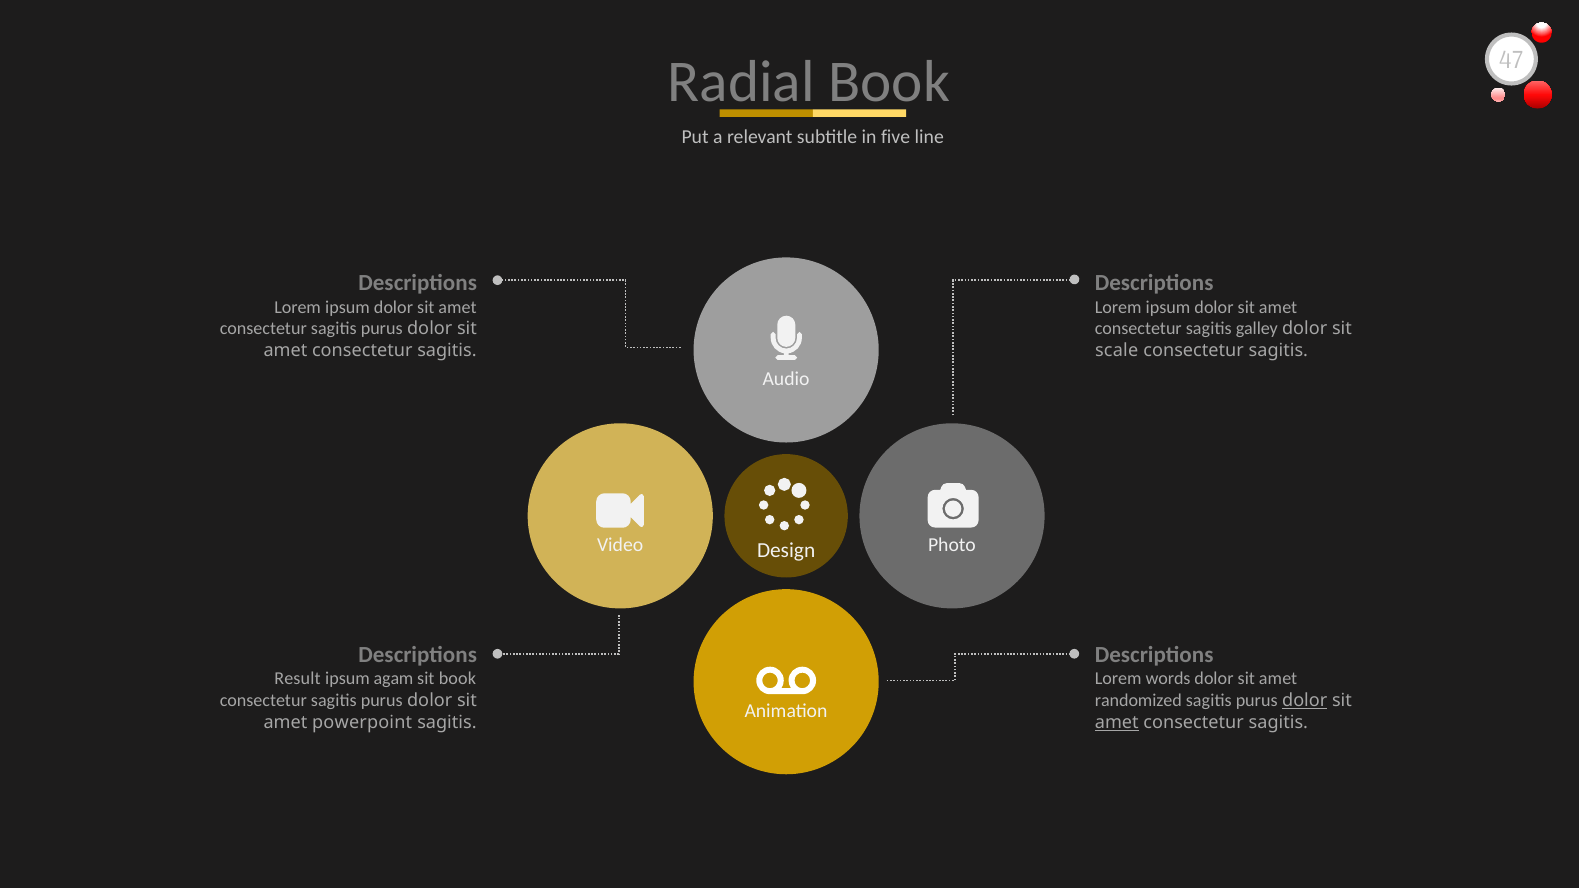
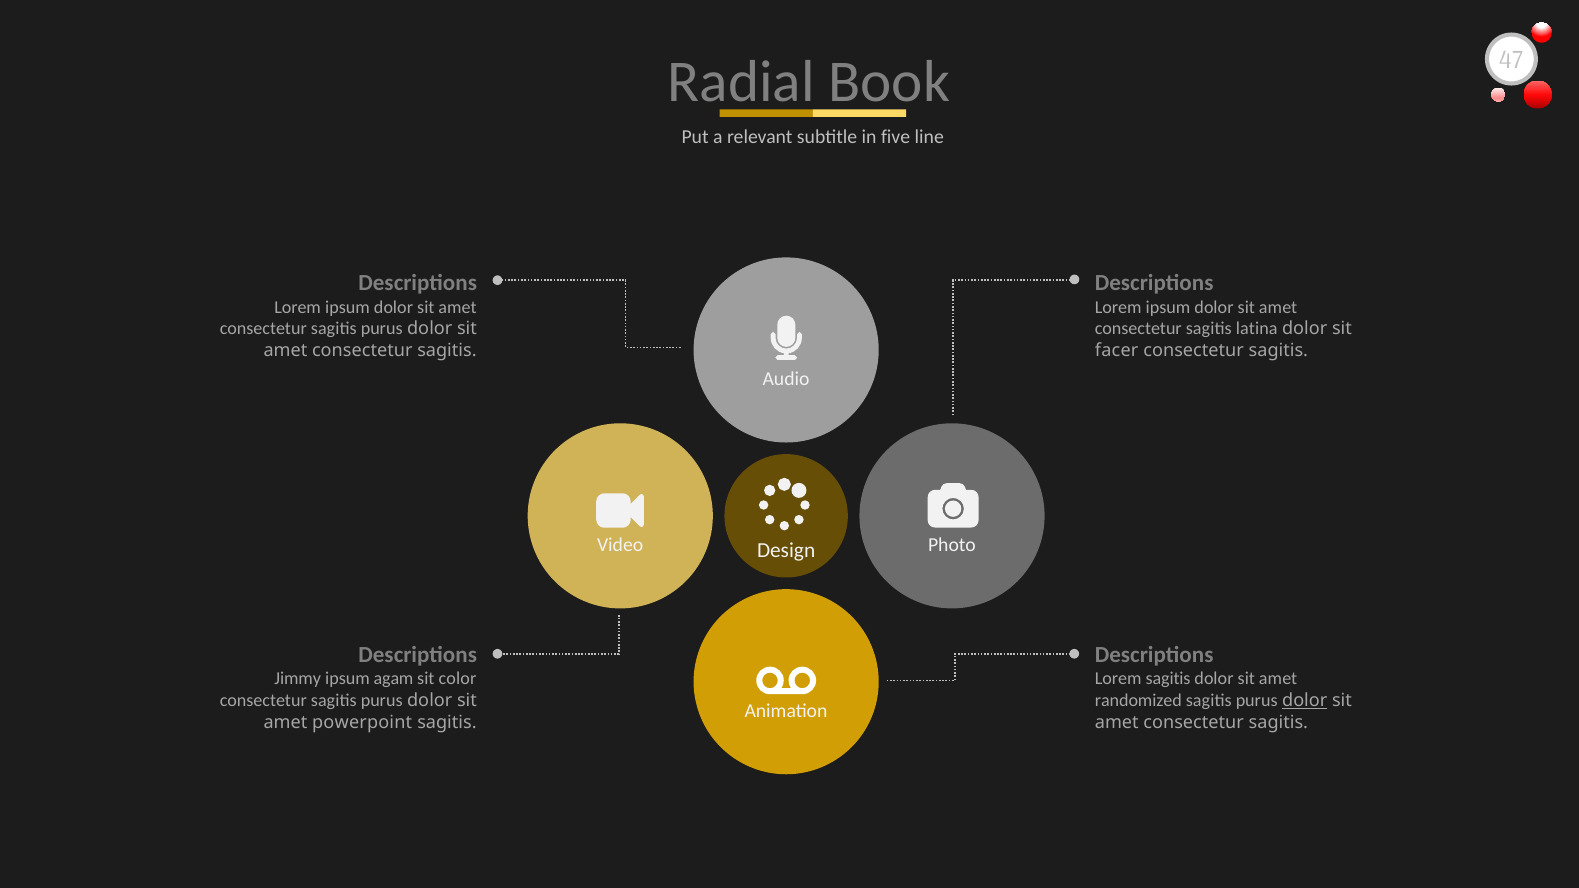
galley: galley -> latina (1257, 329)
scale: scale -> facer (1117, 351)
Result: Result -> Jimmy (298, 679)
sit book: book -> color (457, 679)
Lorem words: words -> sagitis (1168, 679)
amet underline: present -> none (1117, 723)
